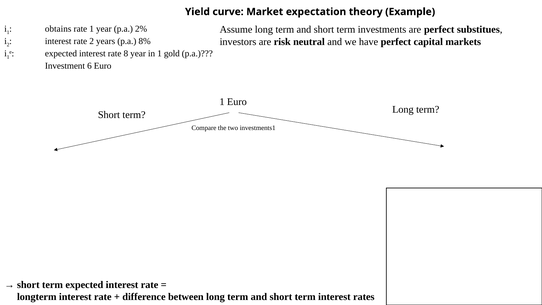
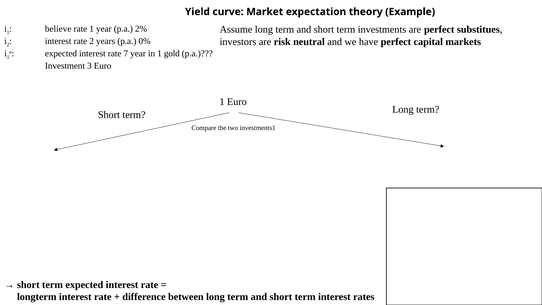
obtains: obtains -> believe (58, 29)
8%: 8% -> 0% (145, 41)
8: 8 -> 7 (126, 53)
6: 6 -> 3 (89, 66)
